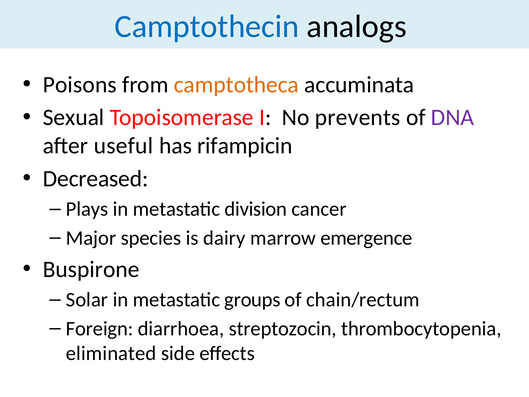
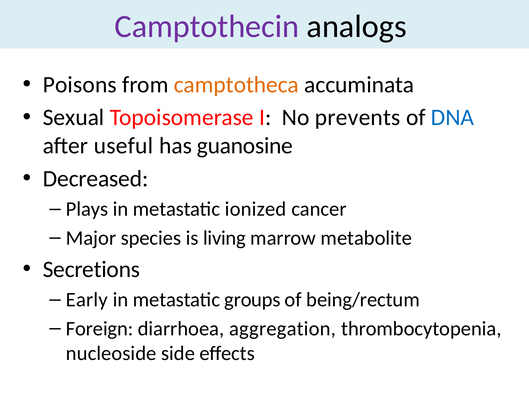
Camptothecin colour: blue -> purple (207, 26)
DNA colour: purple -> blue (453, 117)
rifampicin: rifampicin -> guanosine (245, 146)
division: division -> ionized (256, 209)
dairy: dairy -> living (224, 238)
emergence: emergence -> metabolite (366, 238)
Buspirone: Buspirone -> Secretions (91, 269)
Solar: Solar -> Early (87, 300)
chain/rectum: chain/rectum -> being/rectum (363, 300)
streptozocin: streptozocin -> aggregation (283, 328)
eliminated: eliminated -> nucleoside (111, 353)
